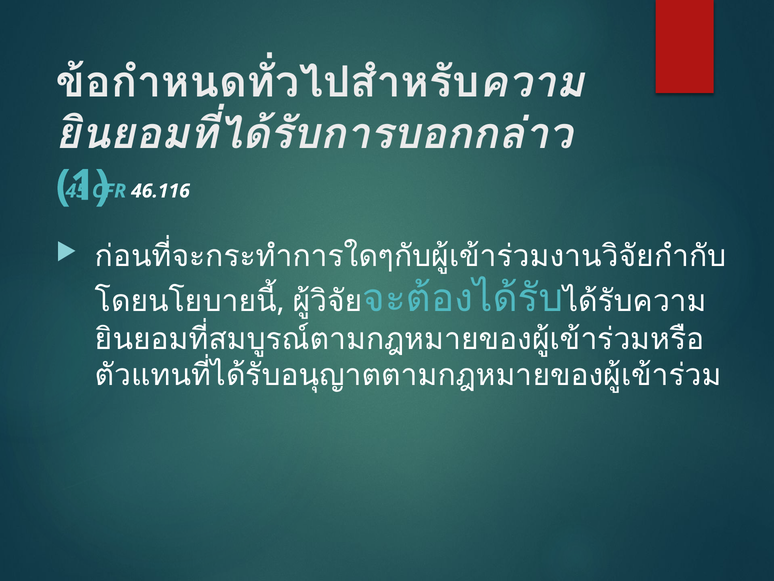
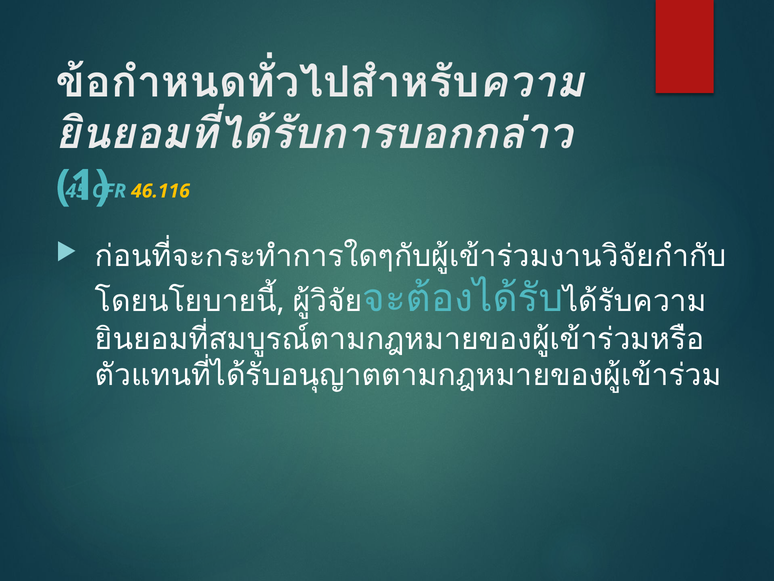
46.116 colour: white -> yellow (160, 191)
